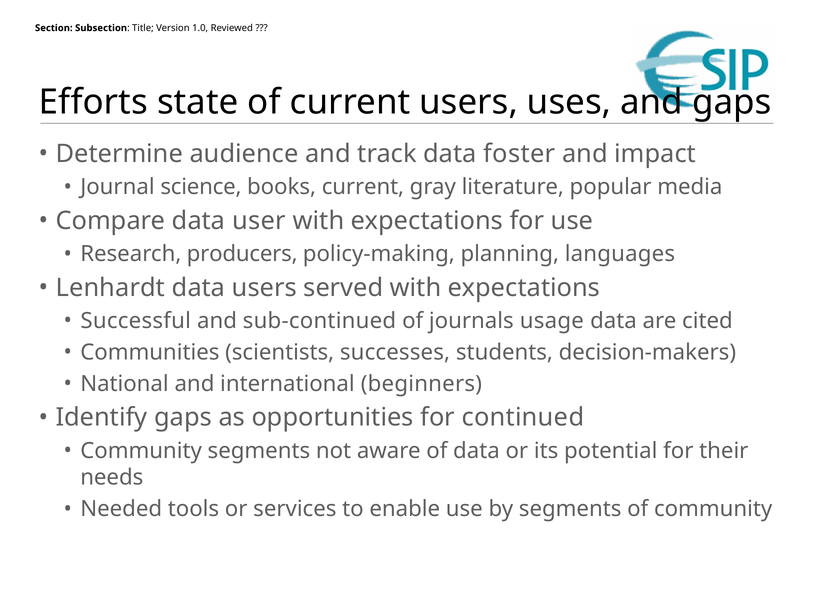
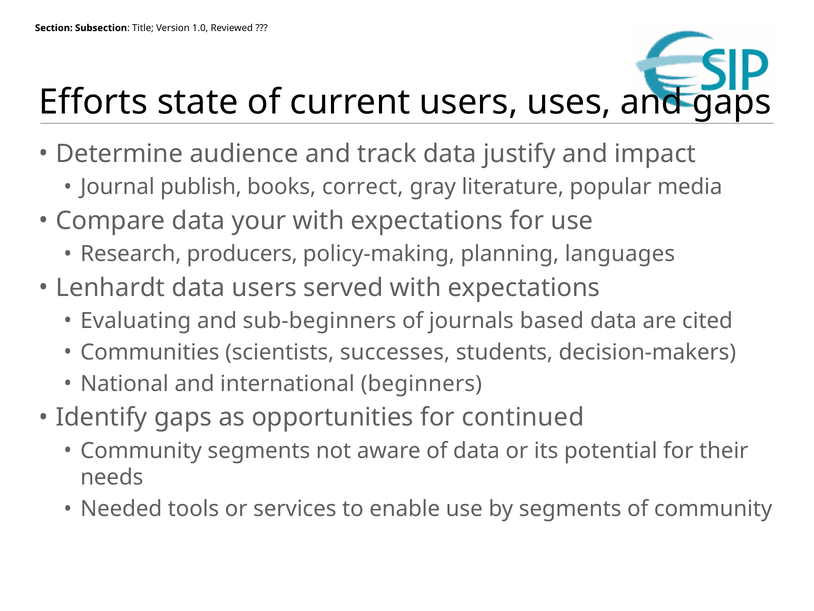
foster: foster -> justify (519, 154)
science: science -> publish (201, 187)
books current: current -> correct (363, 187)
user: user -> your (259, 221)
Successful: Successful -> Evaluating (136, 321)
sub-continued: sub-continued -> sub-beginners (319, 321)
usage: usage -> based (552, 321)
